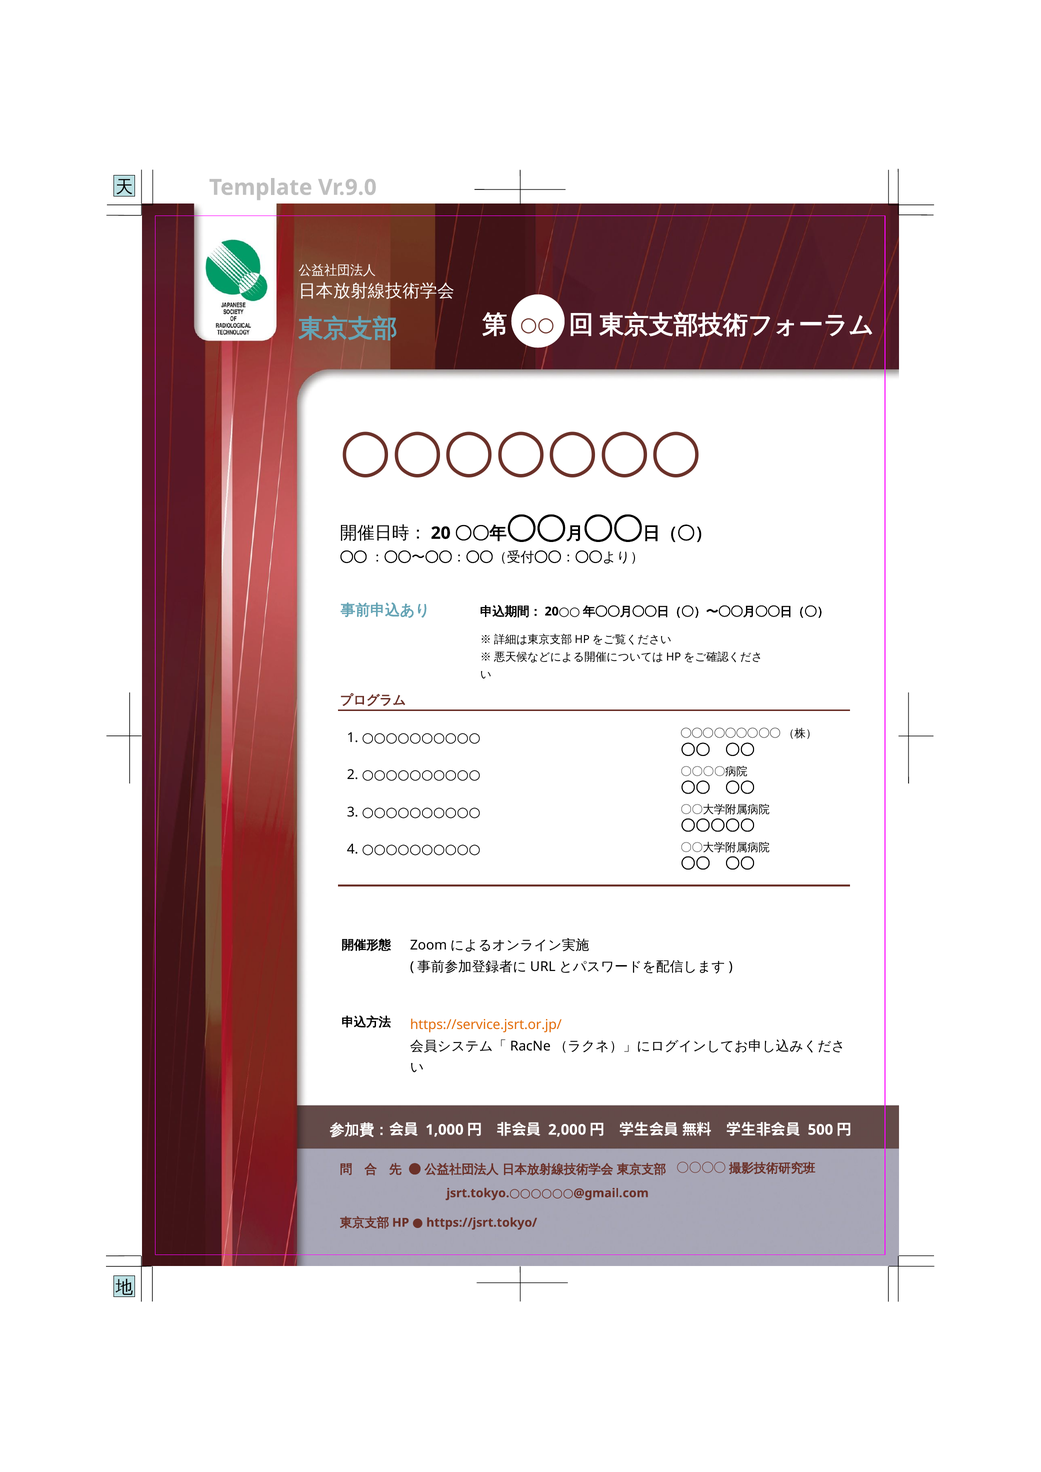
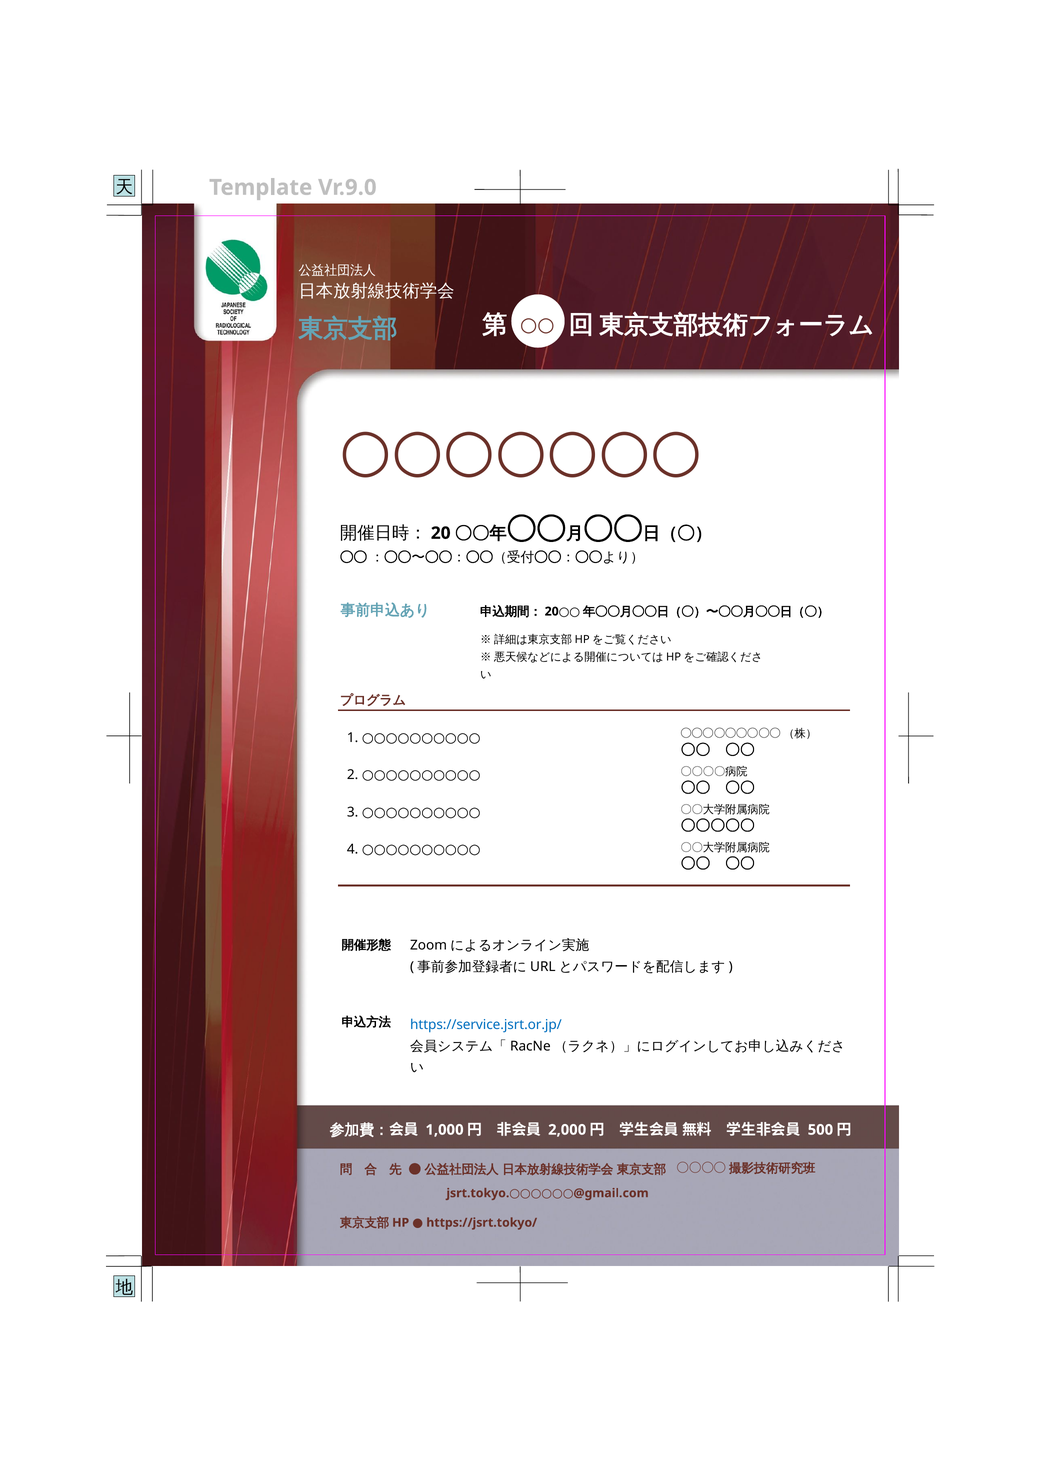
https://service.jsrt.or.jp/ colour: orange -> blue (486, 1025)
